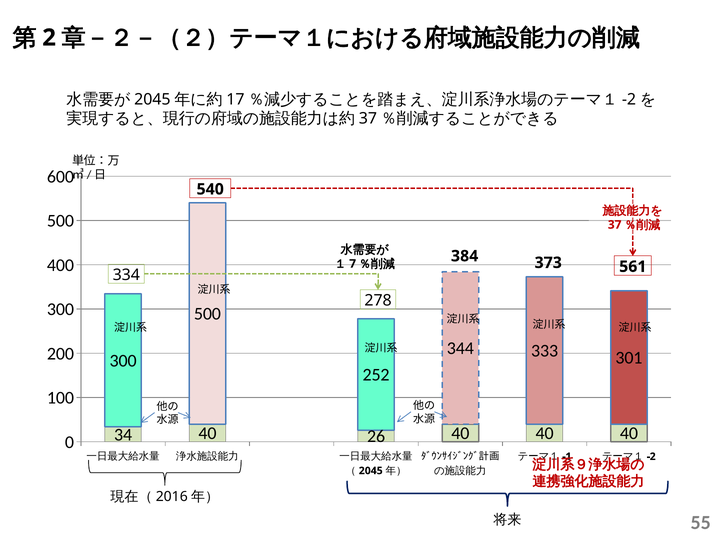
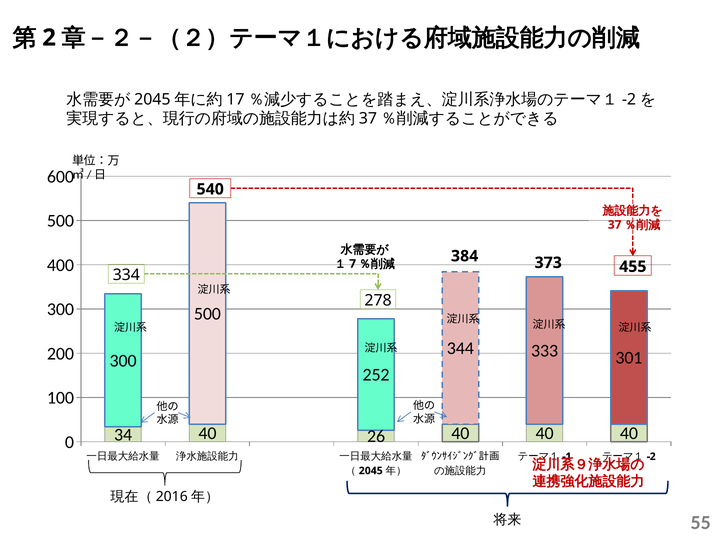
561: 561 -> 455 (633, 267)
